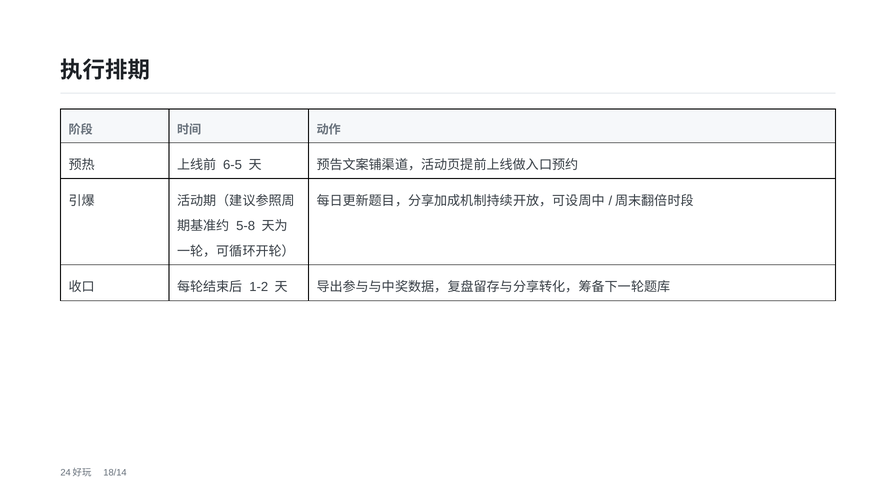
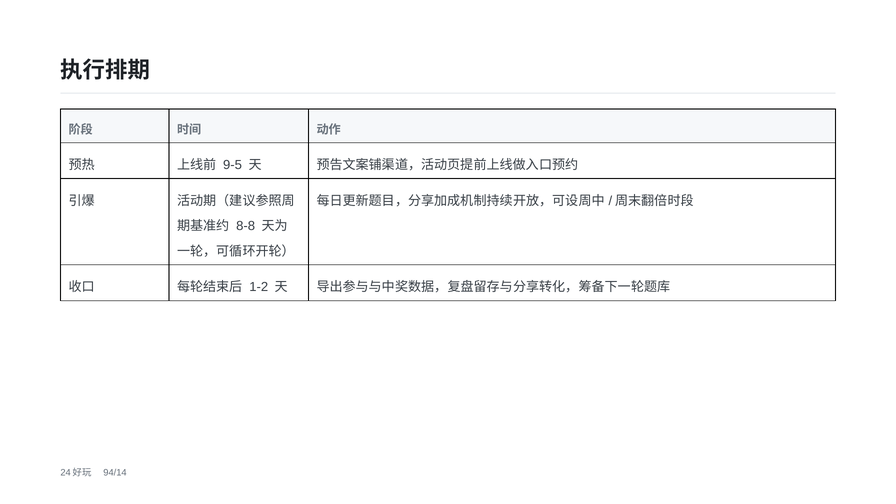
6-5: 6-5 -> 9-5 (233, 165)
5-8: 5-8 -> 8-8 (246, 226)
18/14: 18/14 -> 94/14 (115, 473)
